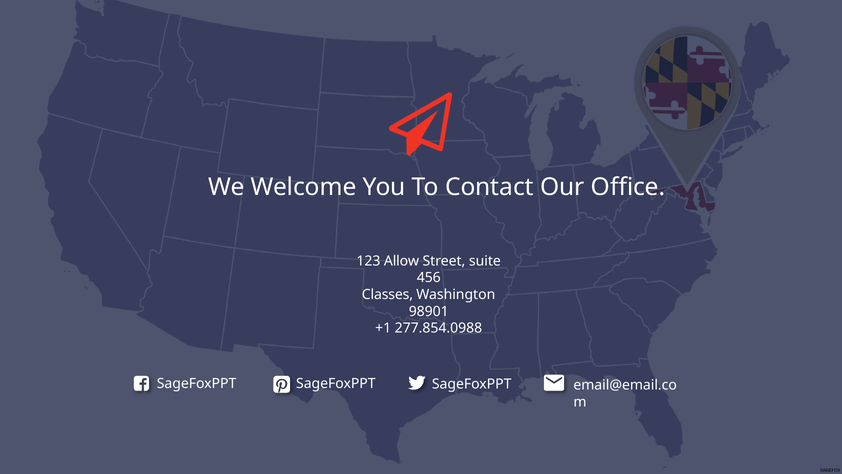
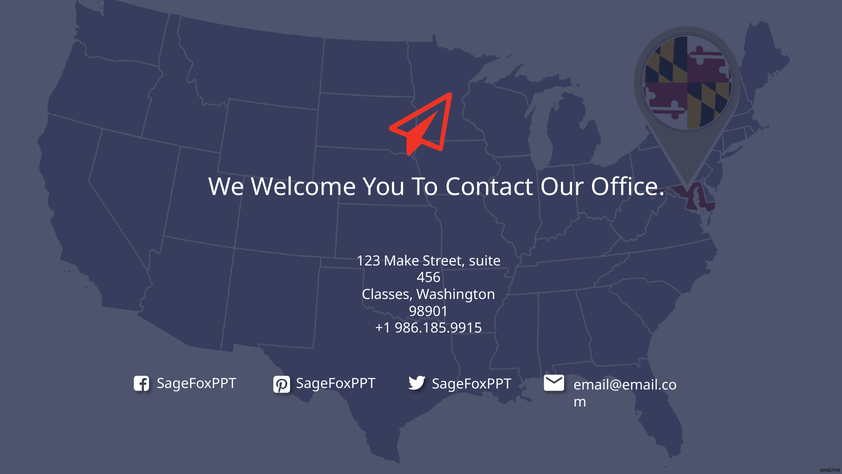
Allow: Allow -> Make (402, 261)
277.854.0988: 277.854.0988 -> 986.185.9915 (438, 328)
